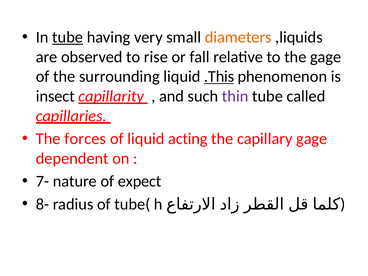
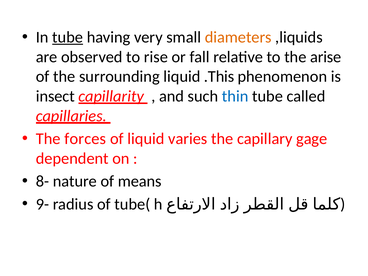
the gage: gage -> arise (326, 57)
.This underline: present -> none (219, 77)
thin colour: purple -> blue (235, 96)
acting: acting -> varies (188, 139)
7-: 7- -> 8- (43, 181)
expect: expect -> means (140, 181)
8-: 8- -> 9- (43, 204)
